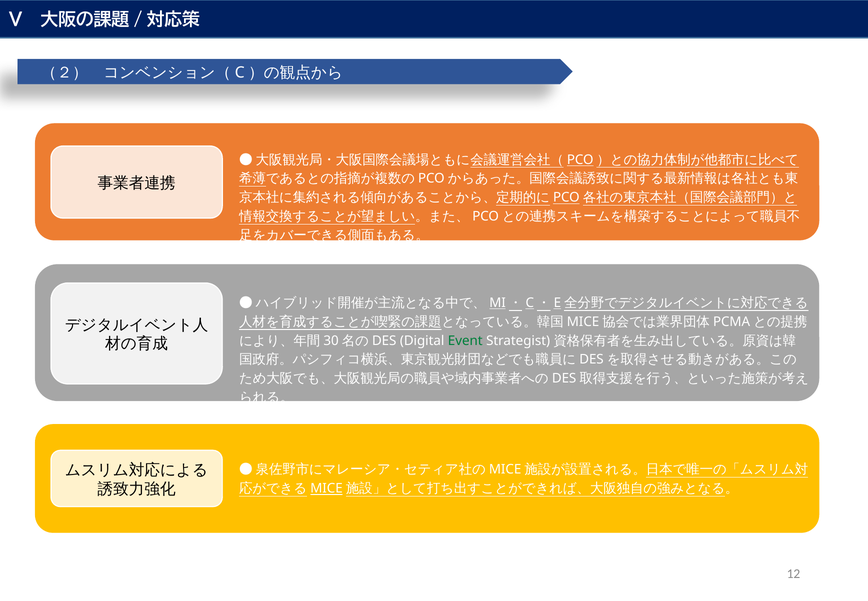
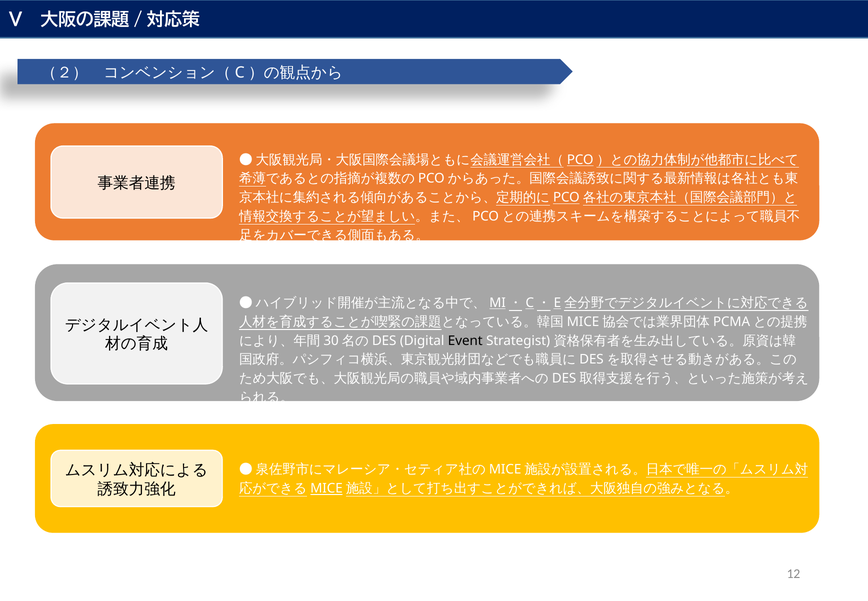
Event colour: green -> black (465, 341)
